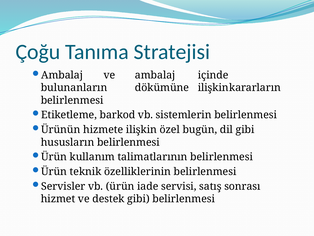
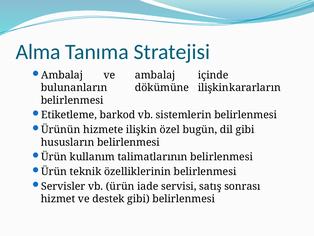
Çoğu: Çoğu -> Alma (38, 52)
